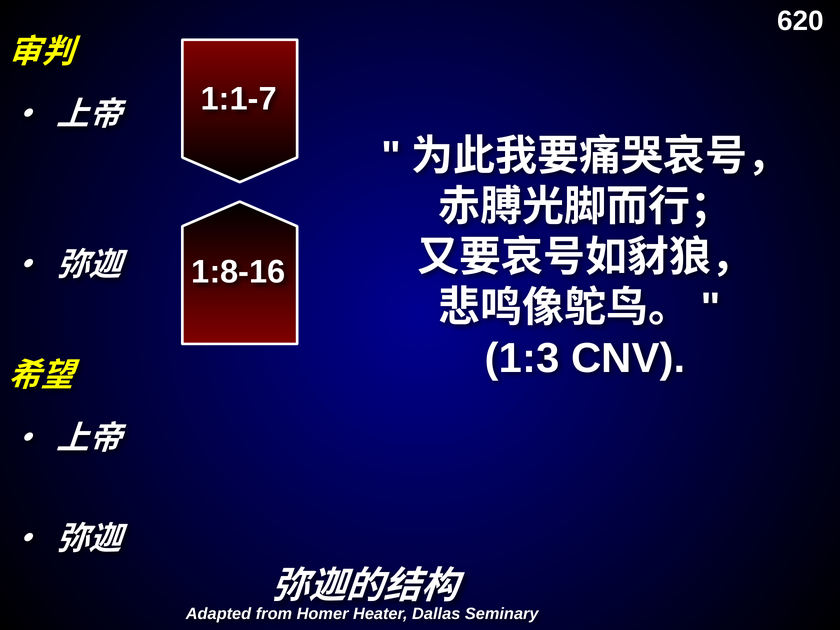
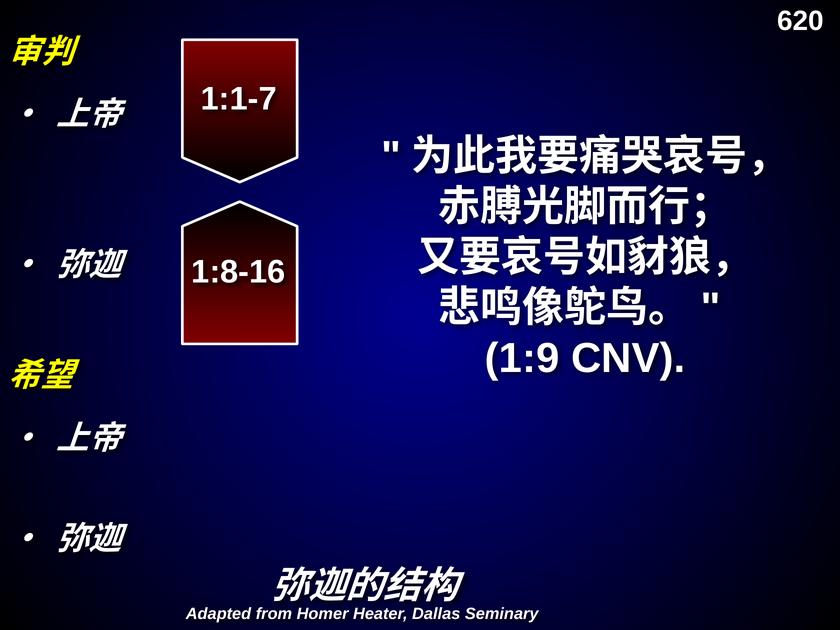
1:3: 1:3 -> 1:9 (522, 358)
